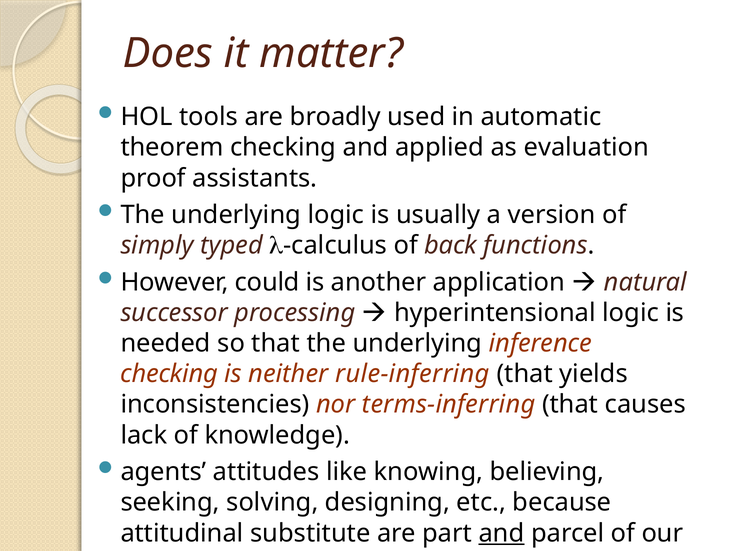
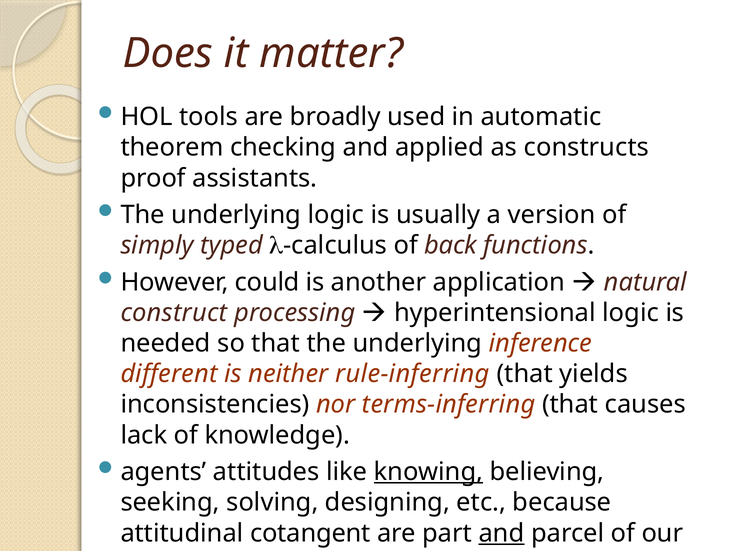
evaluation: evaluation -> constructs (586, 148)
successor: successor -> construct (174, 313)
checking: checking -> different (169, 374)
knowing underline: none -> present (428, 472)
substitute: substitute -> cotangent (310, 533)
